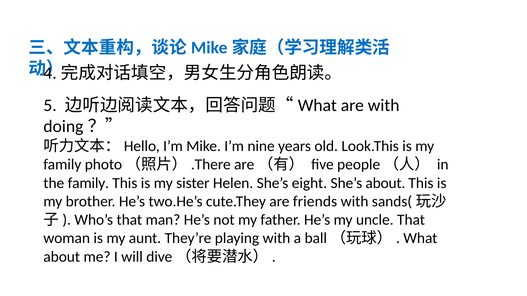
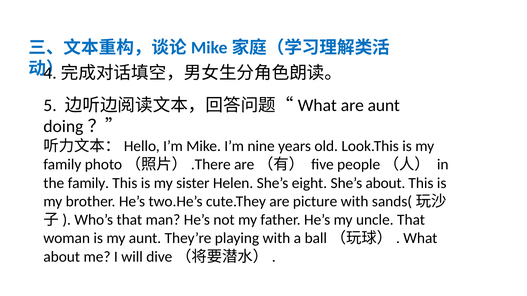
are with: with -> aunt (384, 106)
friends: friends -> picture (315, 202)
